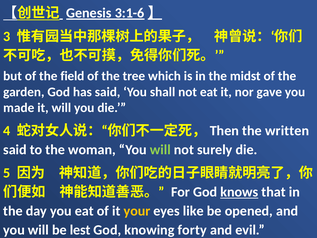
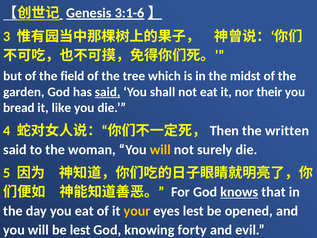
said underline: none -> present (108, 92)
gave: gave -> their (269, 92)
made: made -> bread (19, 108)
it will: will -> like (61, 108)
will colour: light green -> yellow (160, 150)
eyes like: like -> lest (193, 211)
